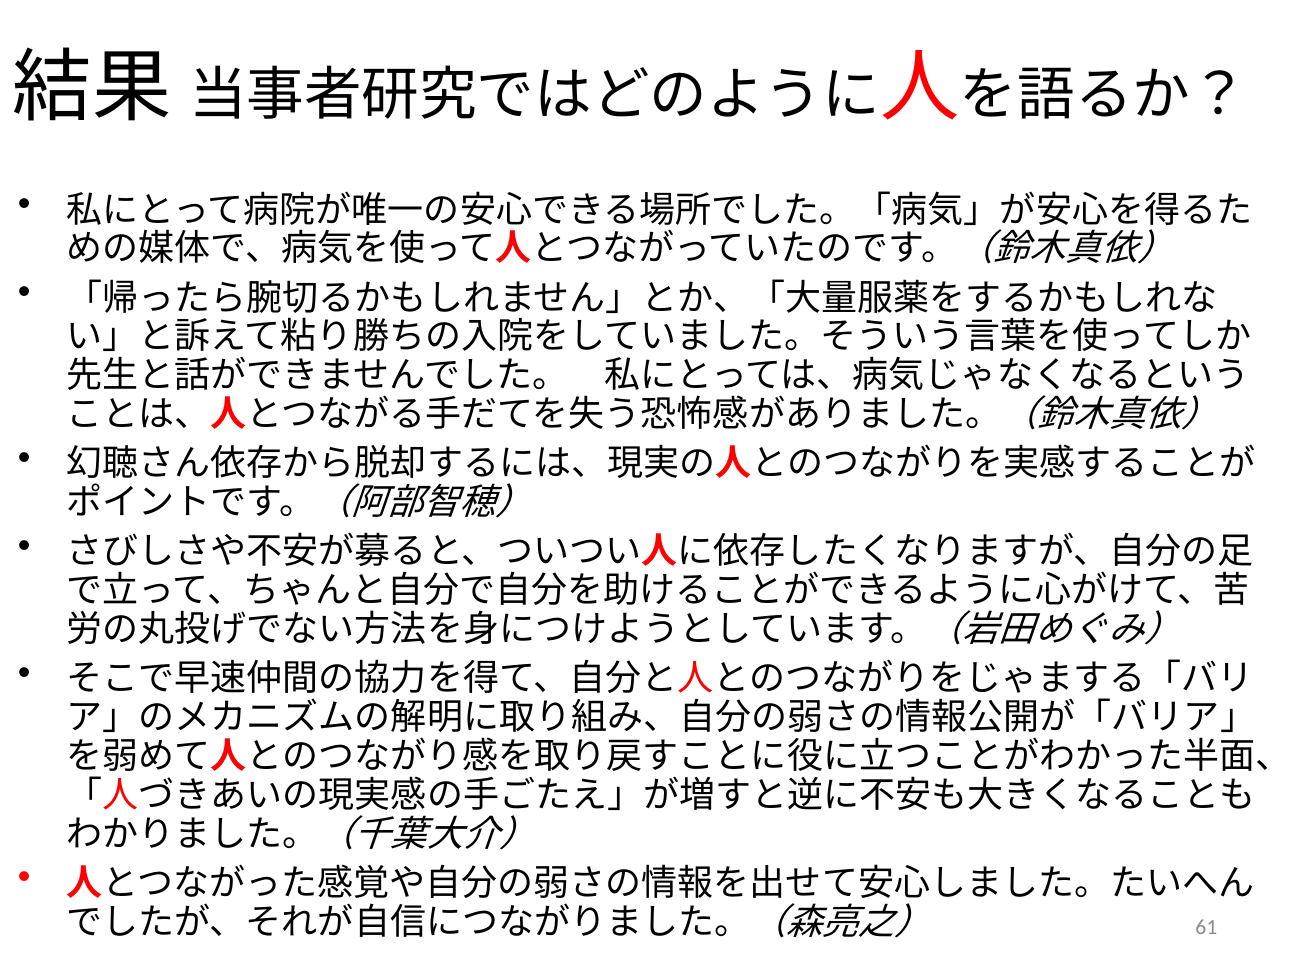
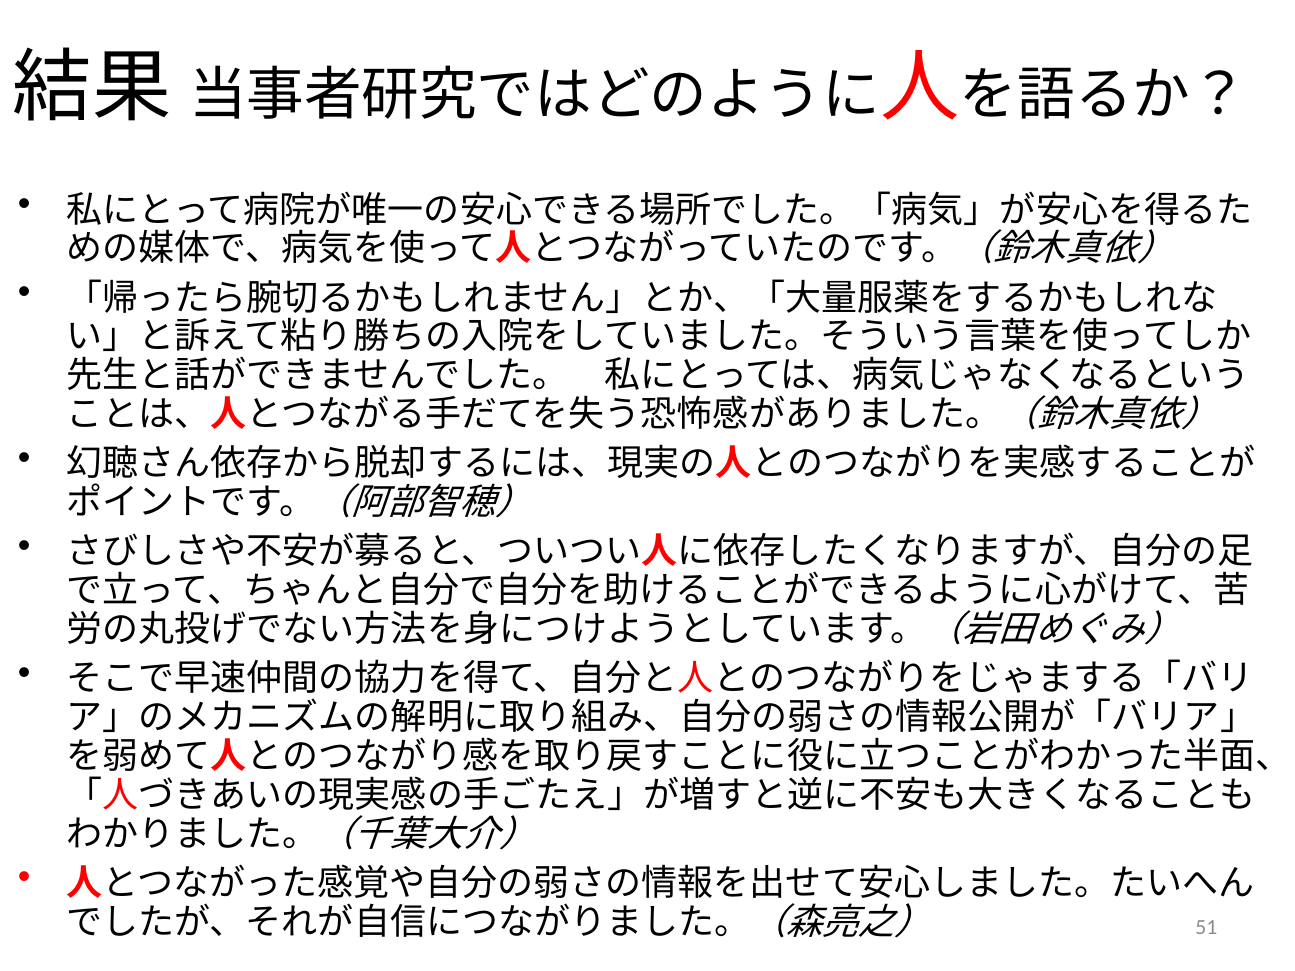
61: 61 -> 51 (1206, 927)
